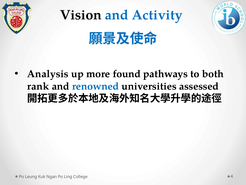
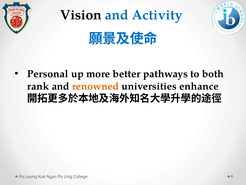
Analysis: Analysis -> Personal (48, 74)
found: found -> better (127, 74)
renowned colour: blue -> orange (96, 86)
assessed: assessed -> enhance (199, 86)
